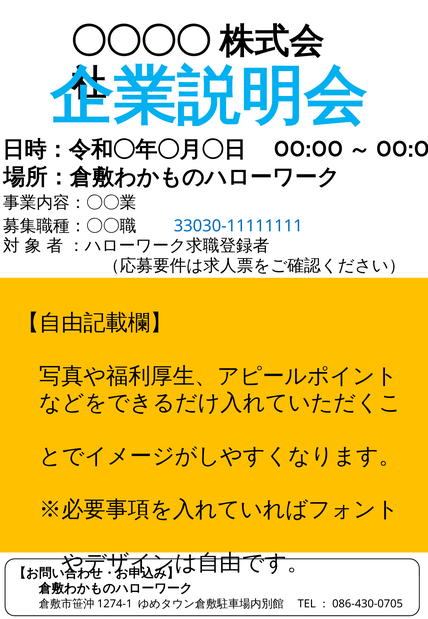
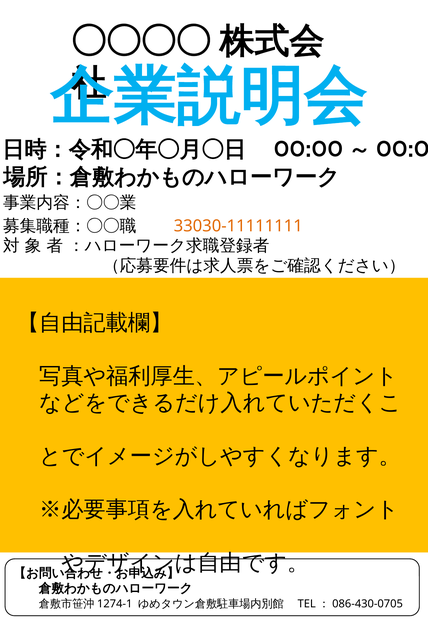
33030-11111111 colour: blue -> orange (238, 226)
